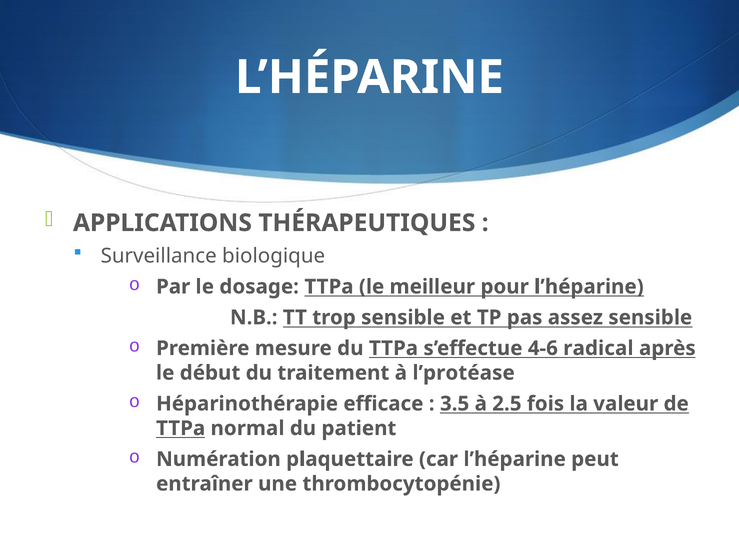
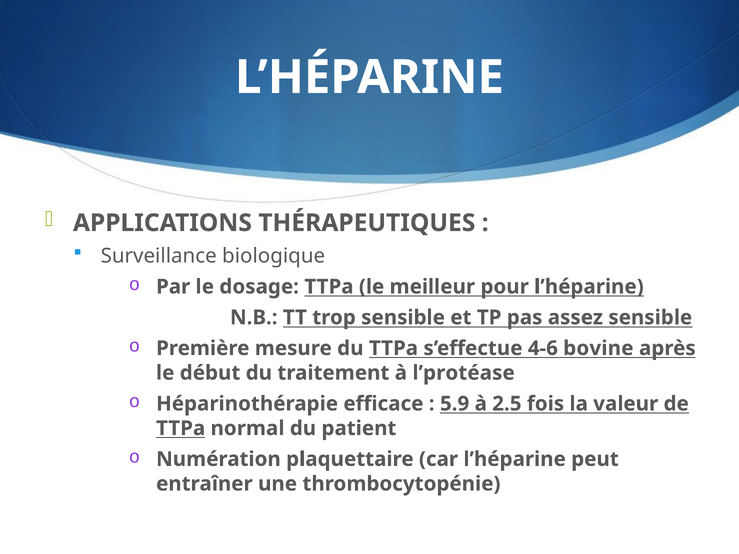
radical: radical -> bovine (598, 348)
3.5: 3.5 -> 5.9 (455, 404)
